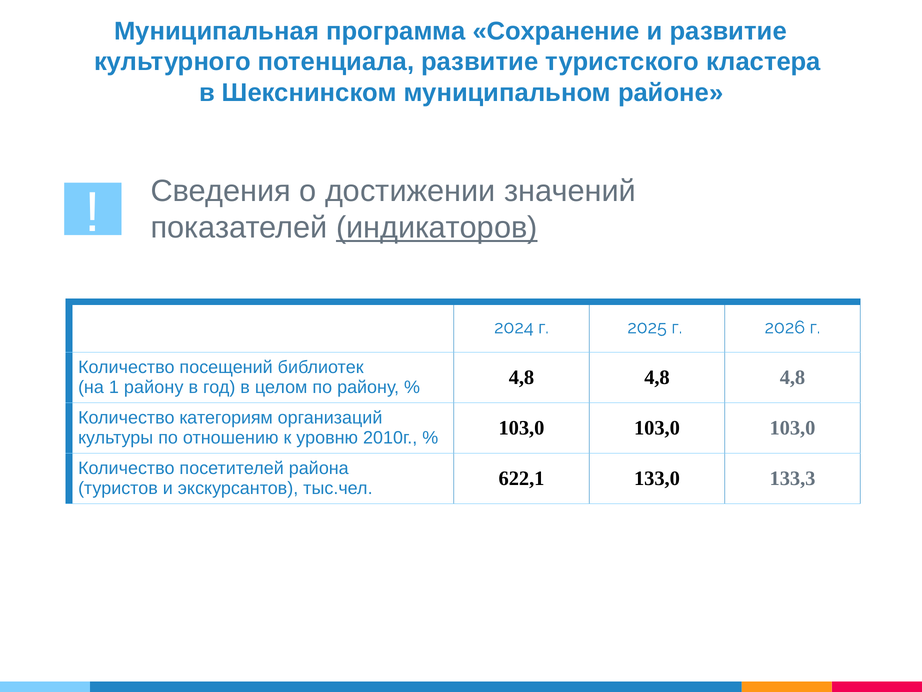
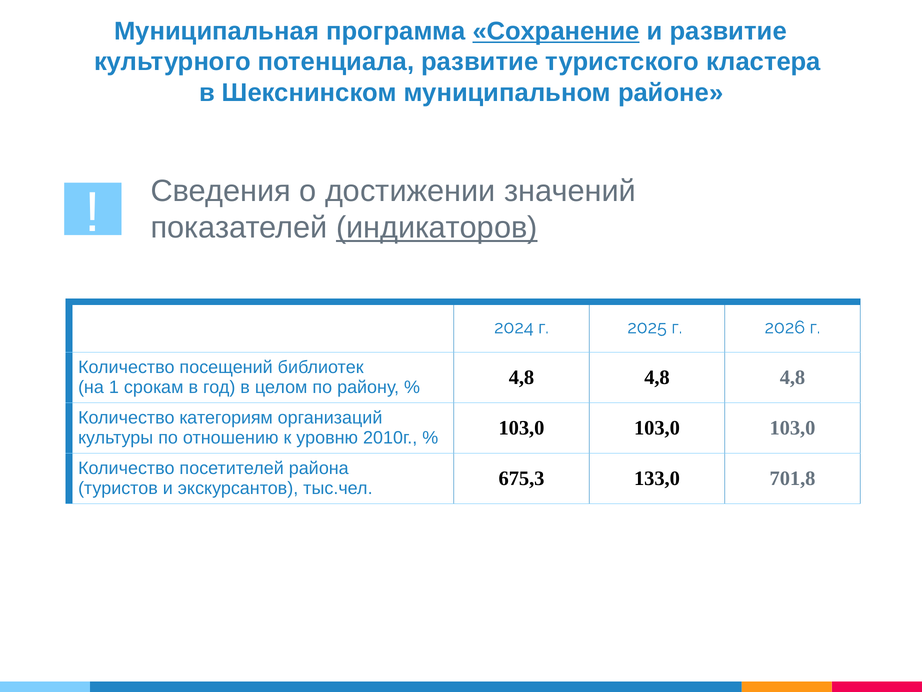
Сохранение underline: none -> present (556, 31)
1 району: району -> срокам (154, 387)
622,1: 622,1 -> 675,3 (522, 478)
133,3: 133,3 -> 701,8 (793, 478)
